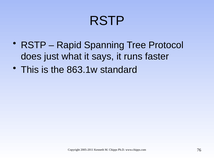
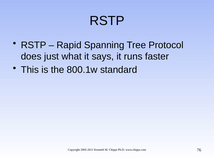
863.1w: 863.1w -> 800.1w (82, 70)
